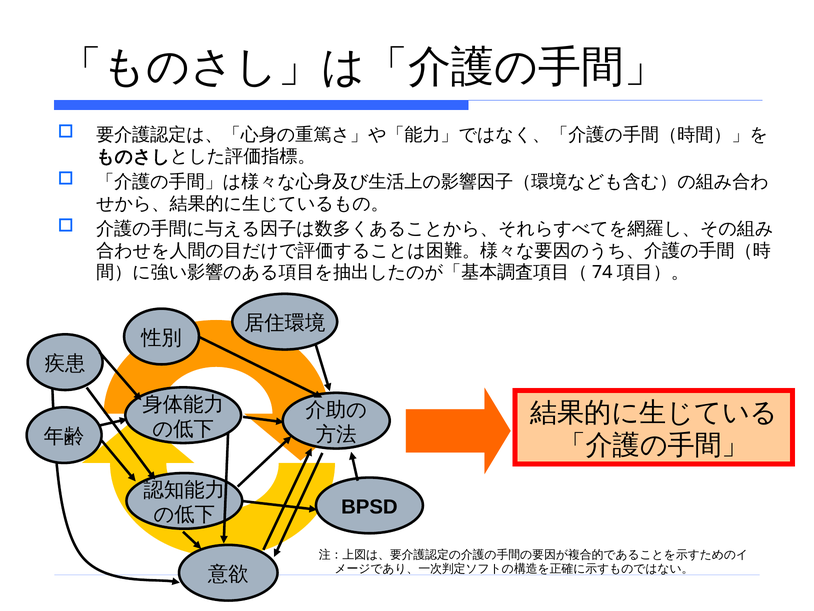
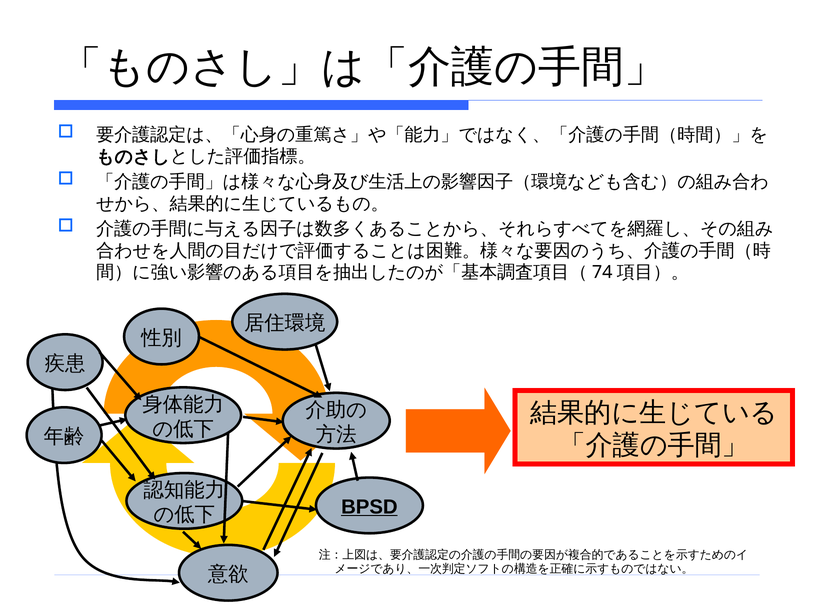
BPSD underline: none -> present (369, 506)
